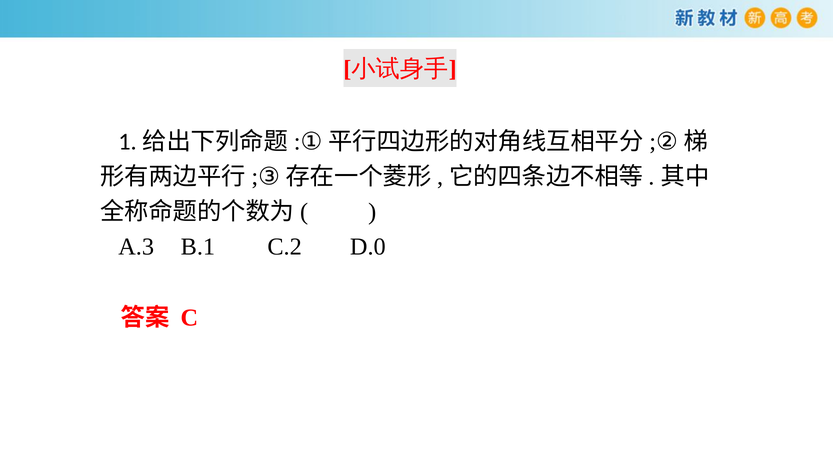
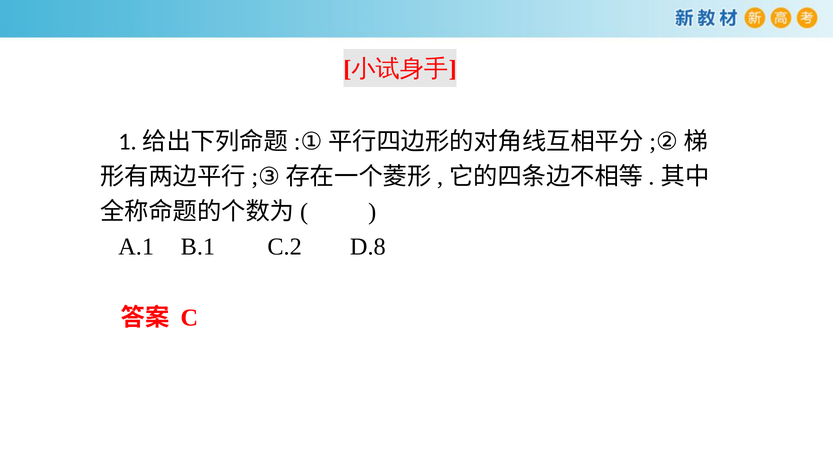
A.3: A.3 -> A.1 (136, 247)
D.0: D.0 -> D.8 (368, 247)
